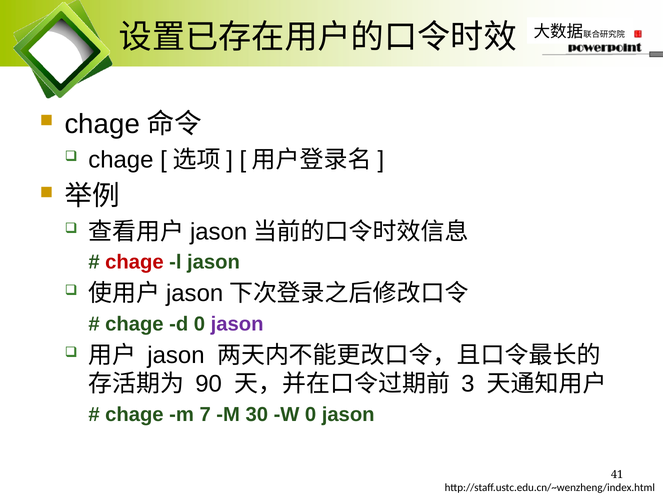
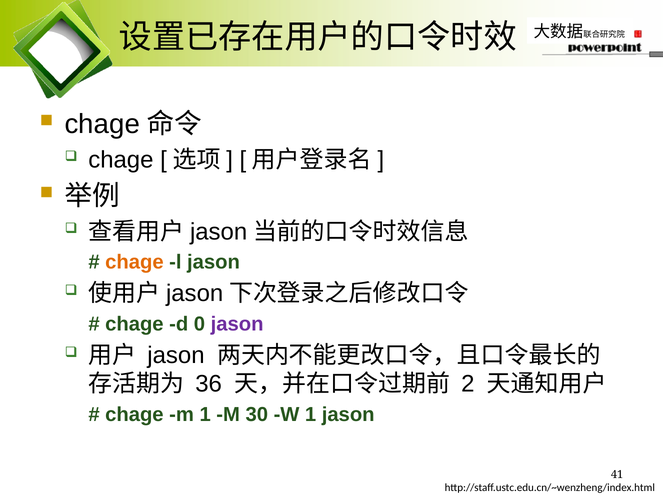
chage colour: red -> orange (134, 262)
90: 90 -> 36 (209, 384)
3: 3 -> 2 (468, 384)
m 7: 7 -> 1 (205, 415)
W 0: 0 -> 1 (311, 415)
